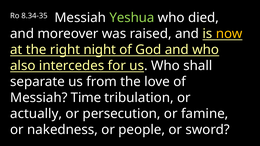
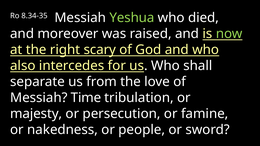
now colour: yellow -> light green (229, 34)
night: night -> scary (100, 50)
actually: actually -> majesty (36, 114)
